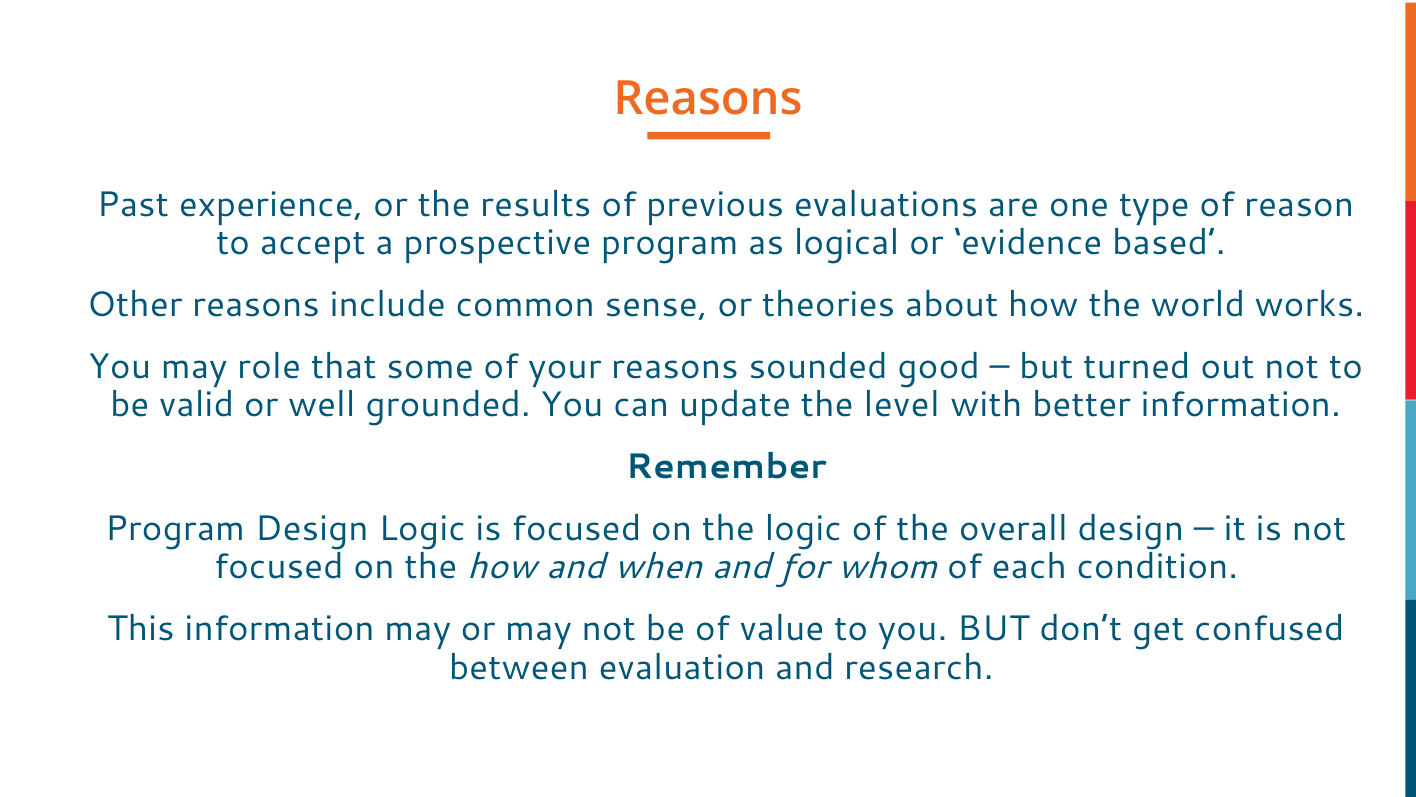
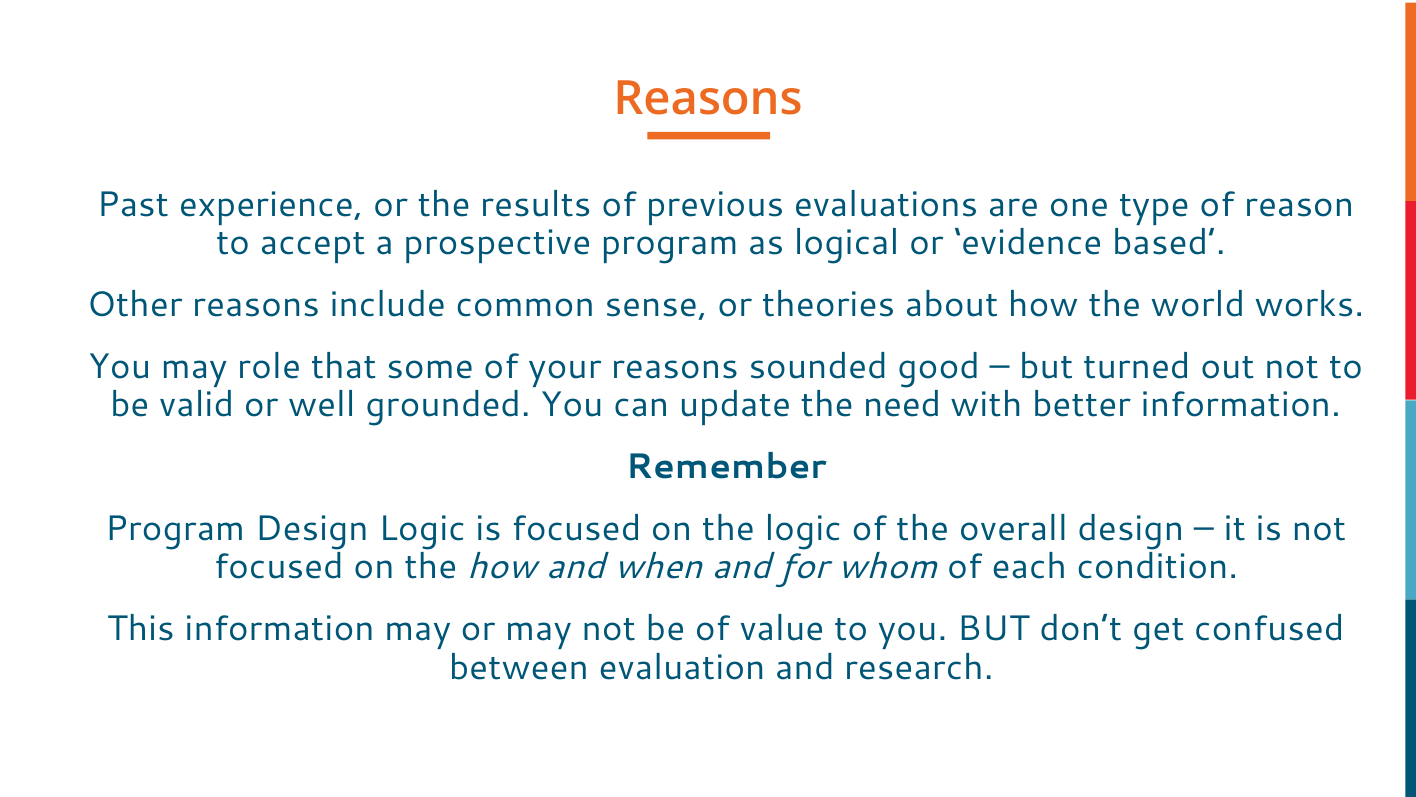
level: level -> need (902, 405)
